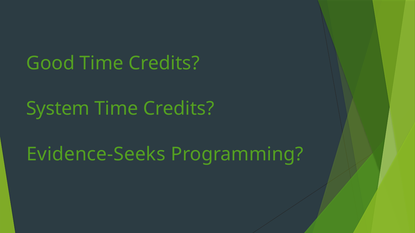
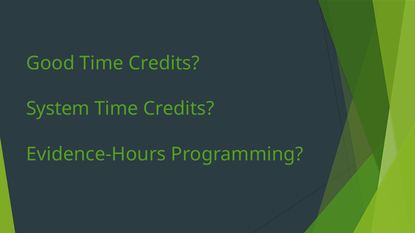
Evidence-Seeks: Evidence-Seeks -> Evidence-Hours (96, 155)
